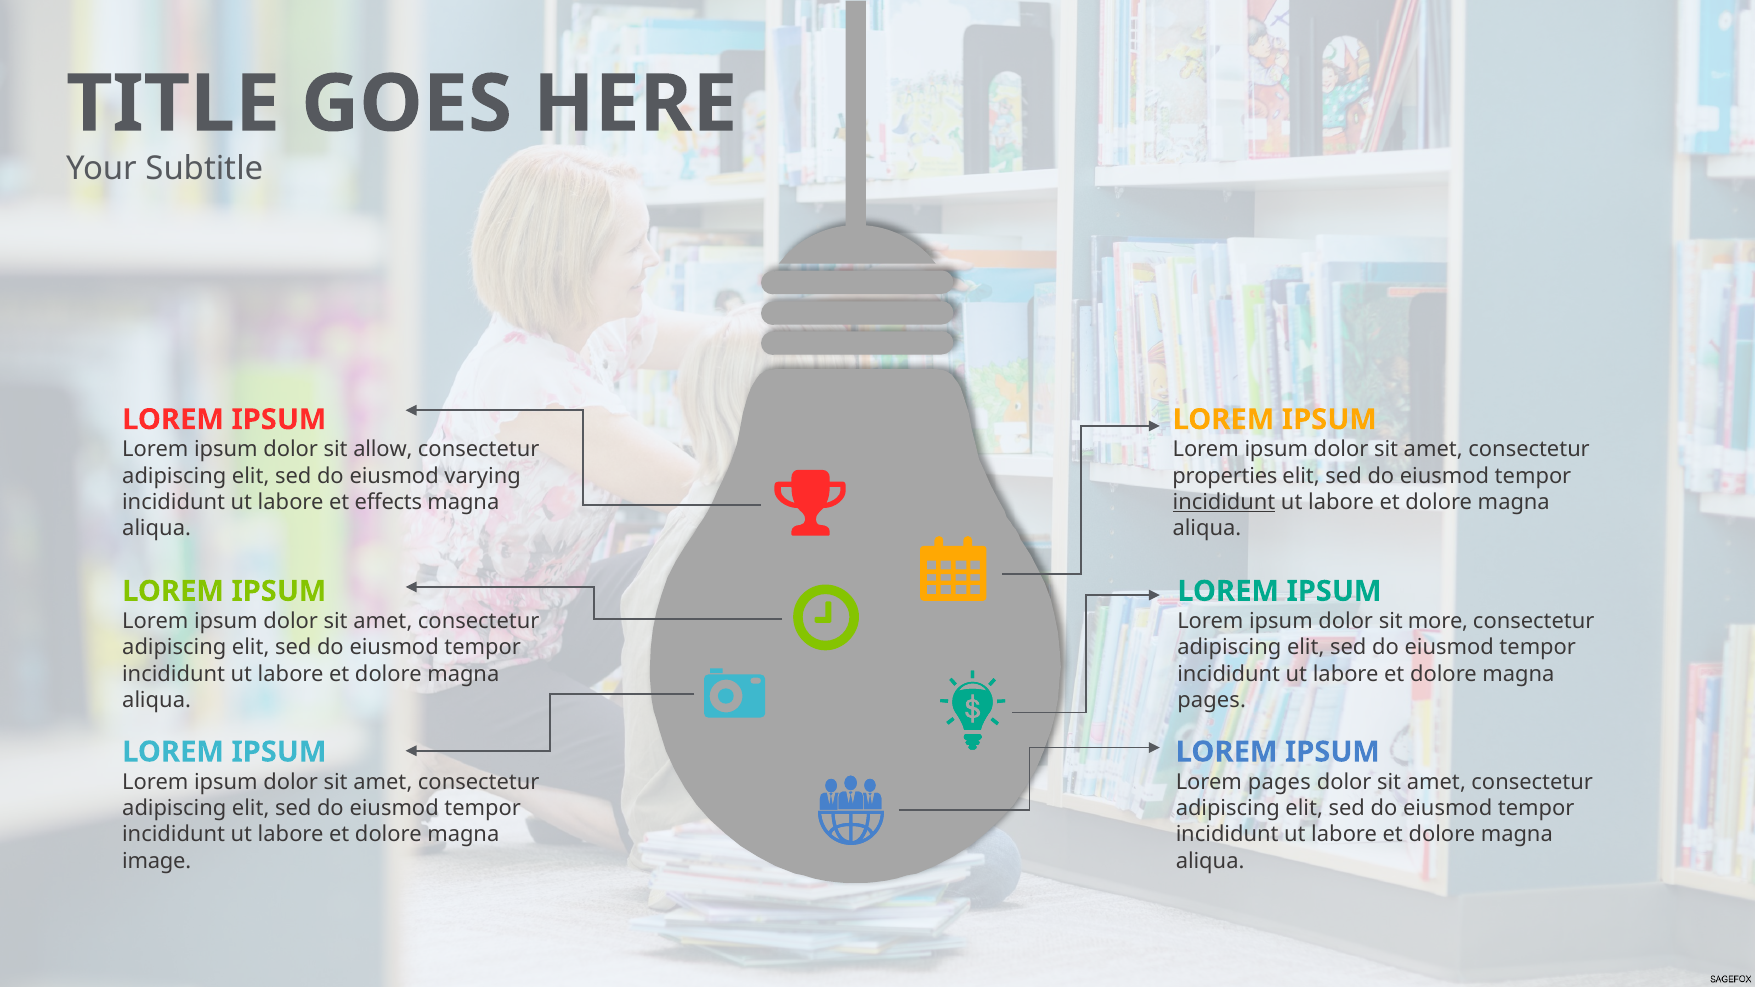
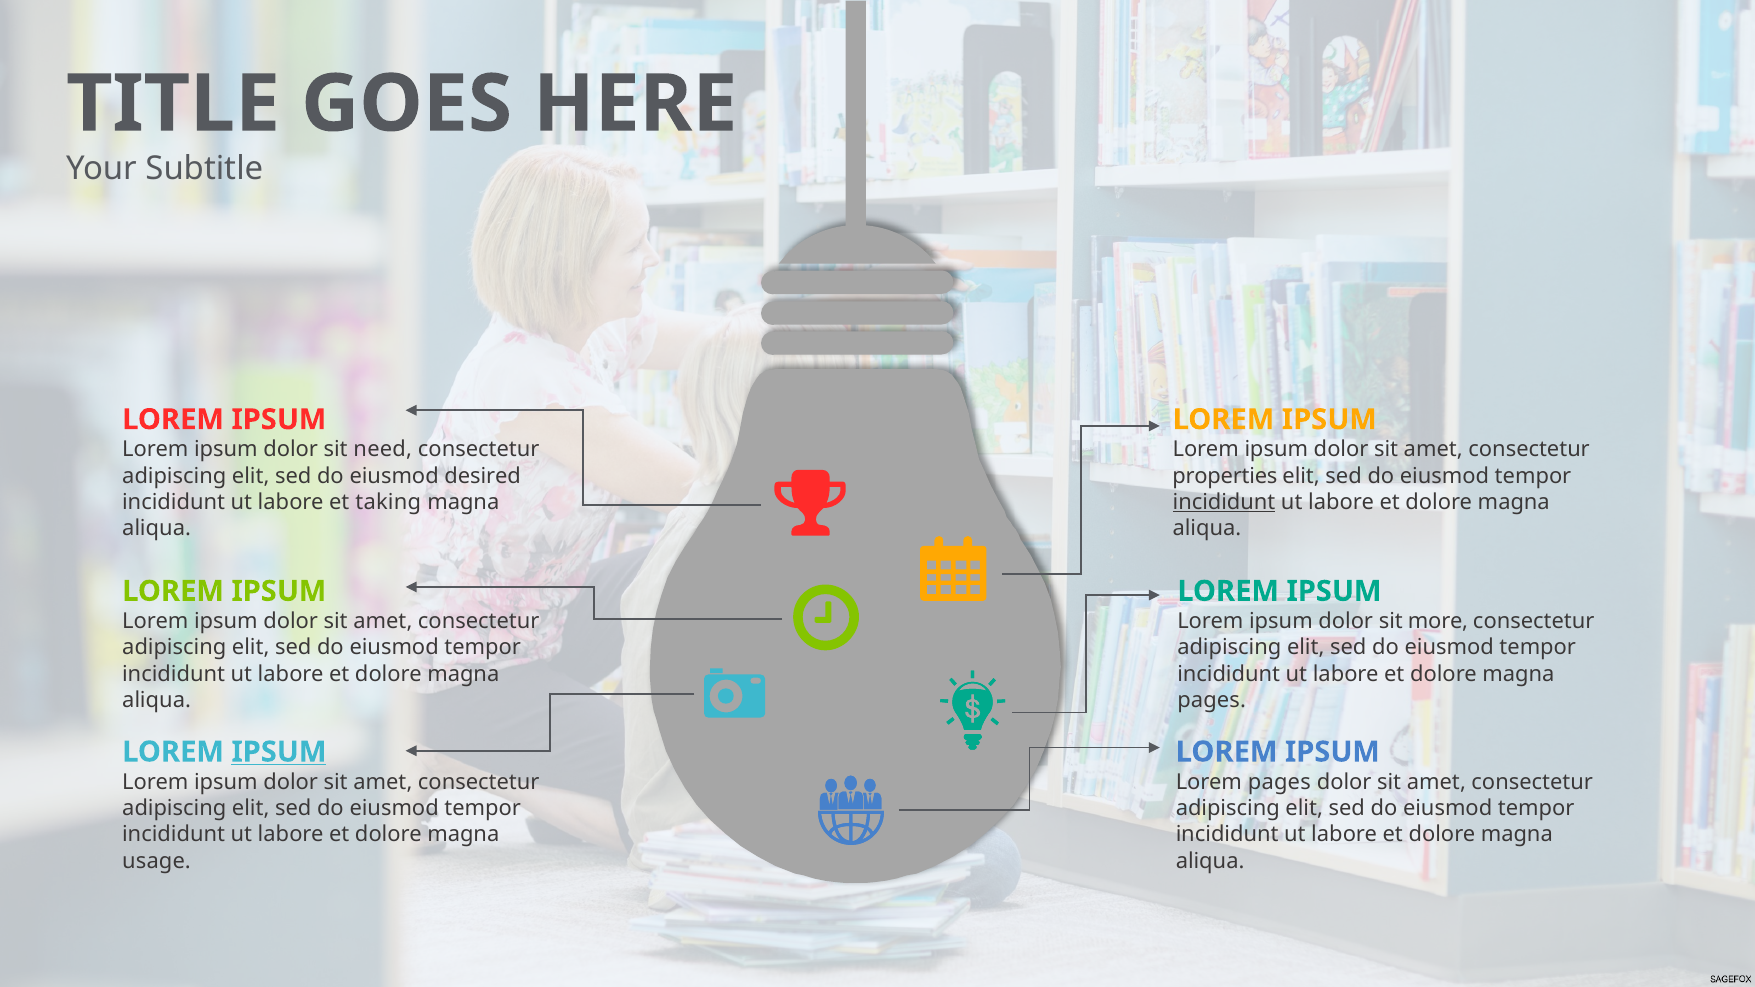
allow: allow -> need (383, 450)
varying: varying -> desired (483, 476)
effects: effects -> taking (388, 502)
IPSUM underline: none -> present (279, 752)
image: image -> usage (157, 861)
